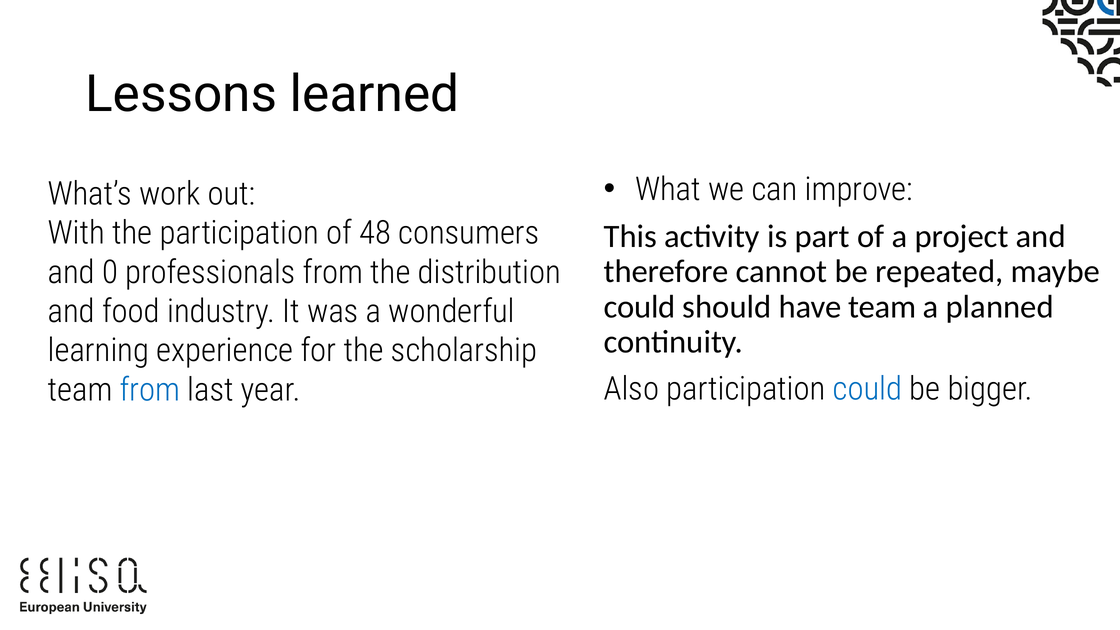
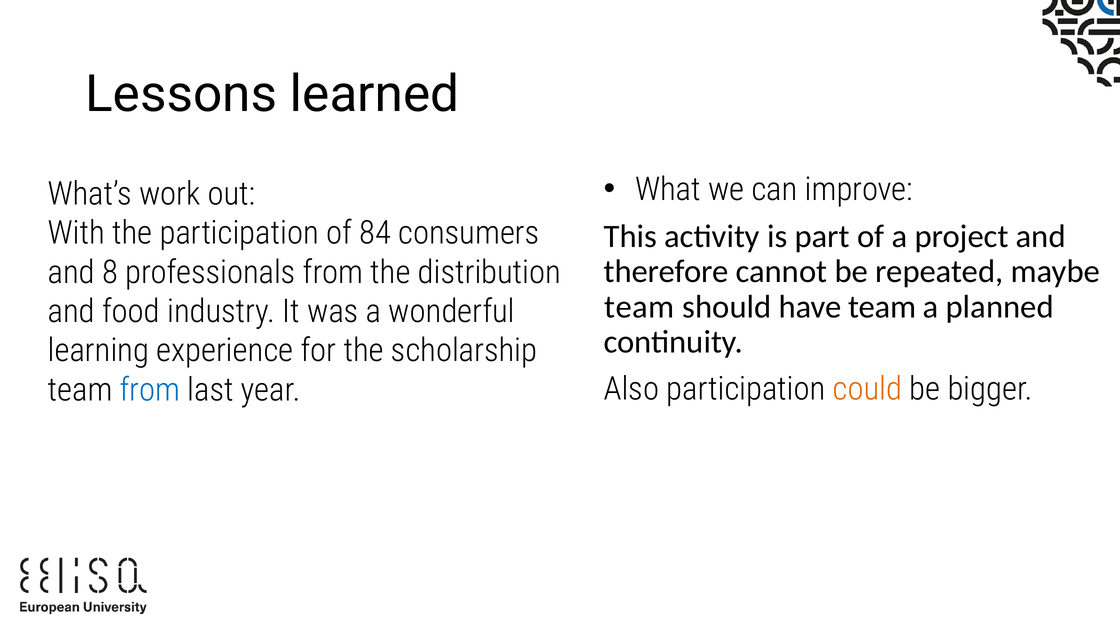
48: 48 -> 84 (375, 233)
0: 0 -> 8 (110, 272)
could: could -> team (639, 307)
could colour: blue -> orange (867, 389)
